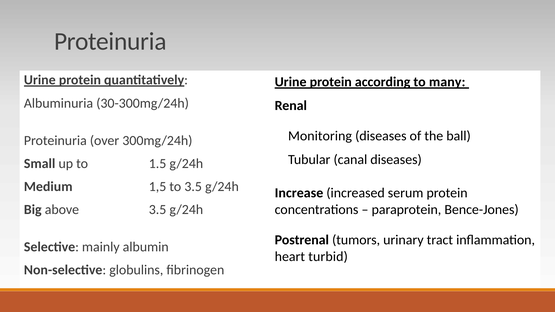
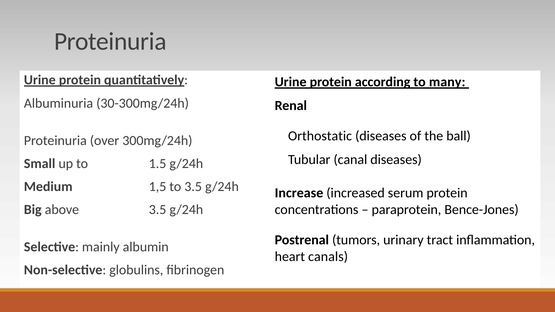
Monitoring: Monitoring -> Orthostatic (320, 136)
turbid: turbid -> canals (328, 257)
